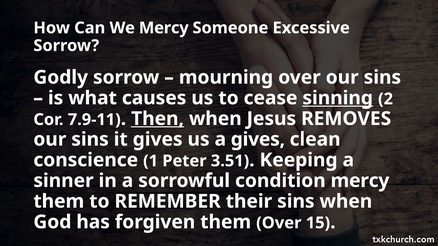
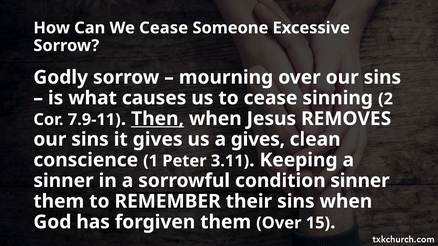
We Mercy: Mercy -> Cease (164, 28)
sinning underline: present -> none (338, 98)
3.51: 3.51 -> 3.11 (230, 161)
condition mercy: mercy -> sinner (360, 181)
